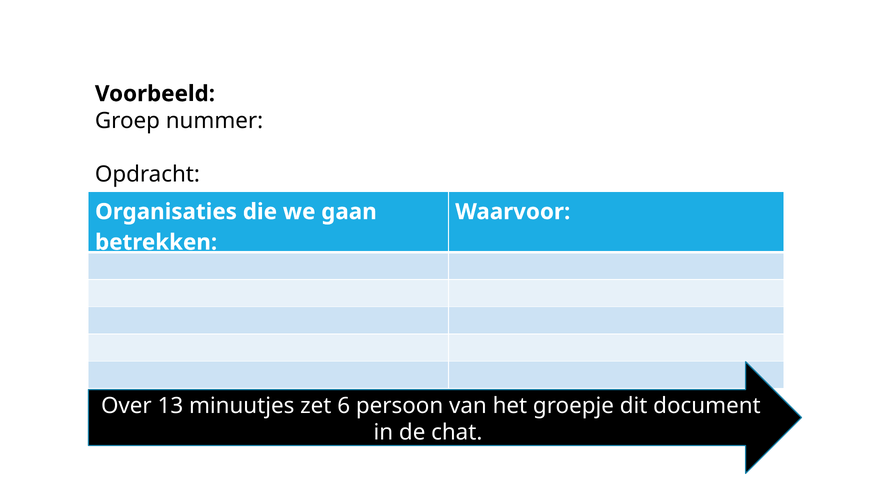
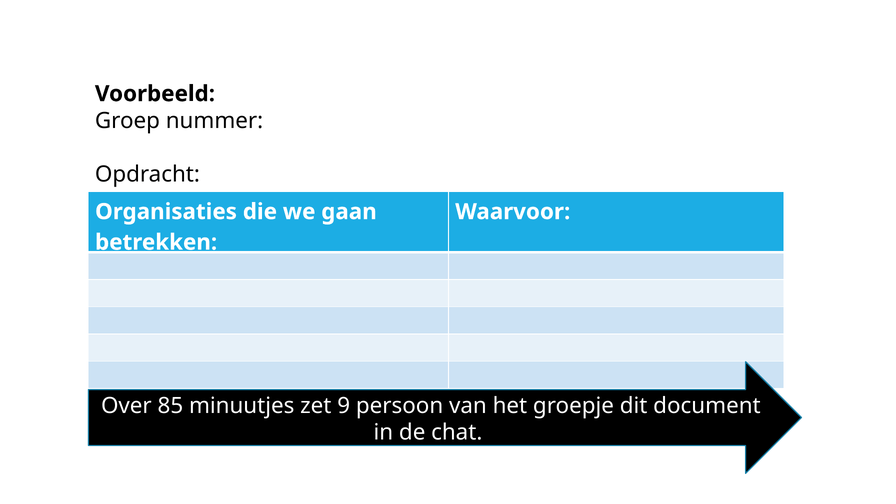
13: 13 -> 85 (170, 406)
6: 6 -> 9 (344, 406)
